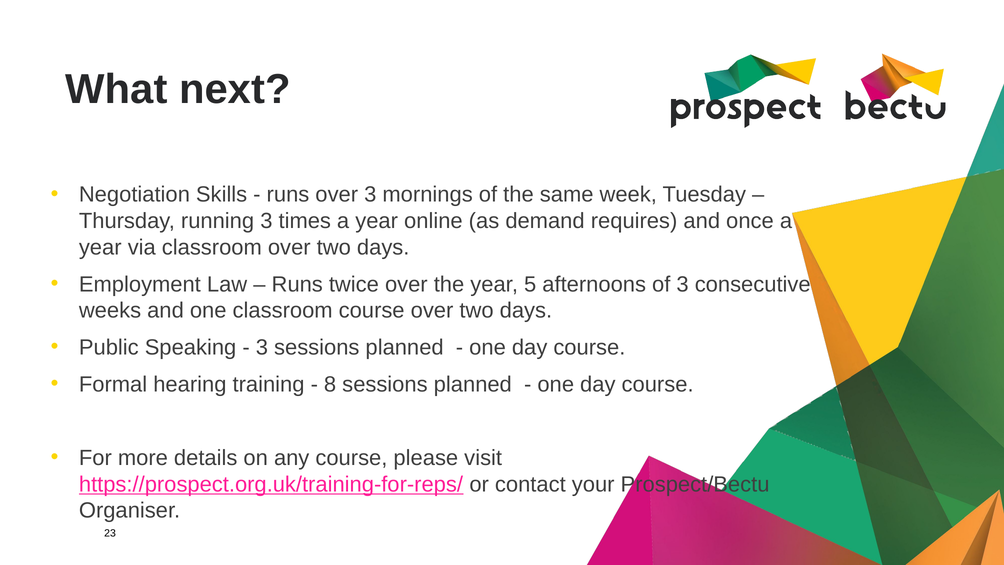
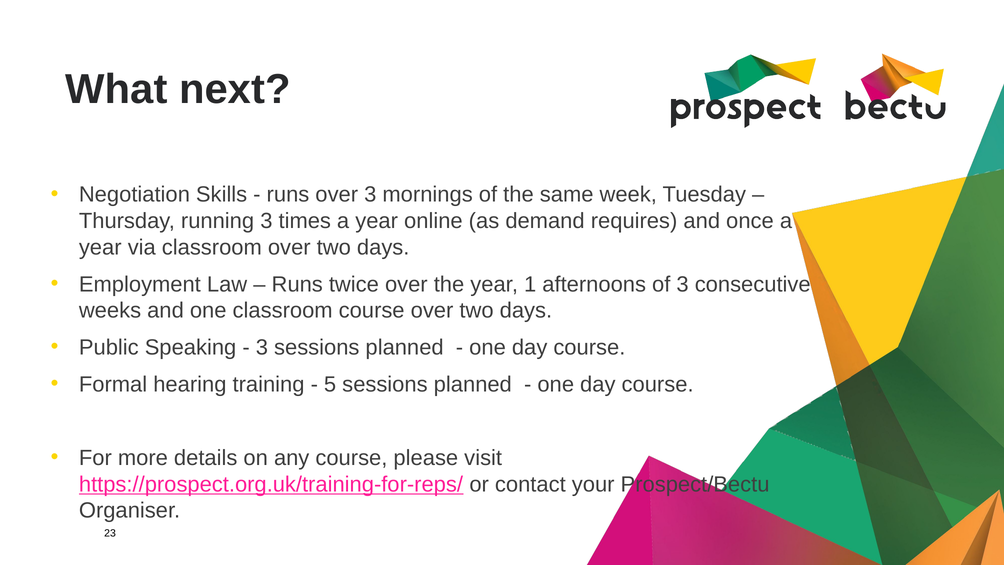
5: 5 -> 1 (530, 284)
8: 8 -> 5 (330, 384)
